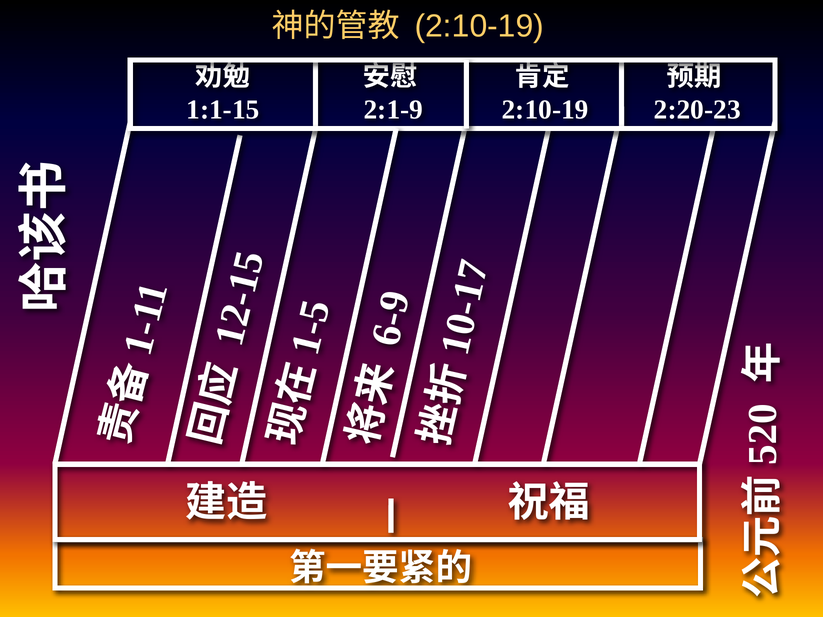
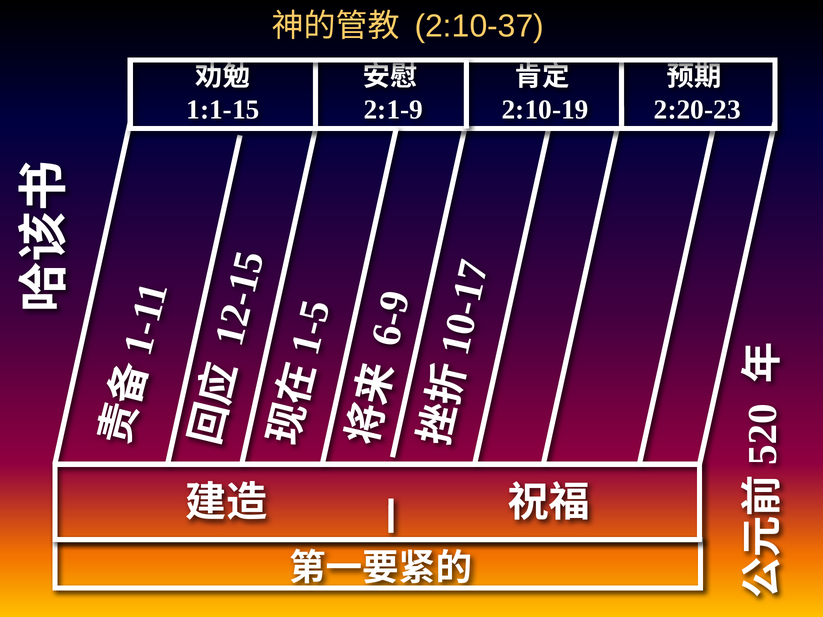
2:10-19: 2:10-19 -> 2:10-37 (479, 26)
